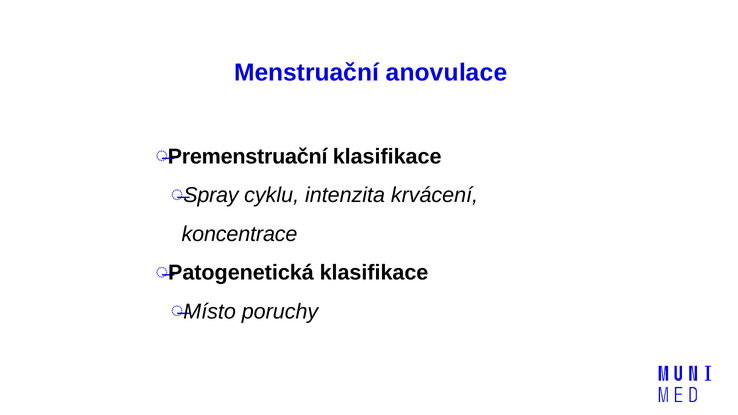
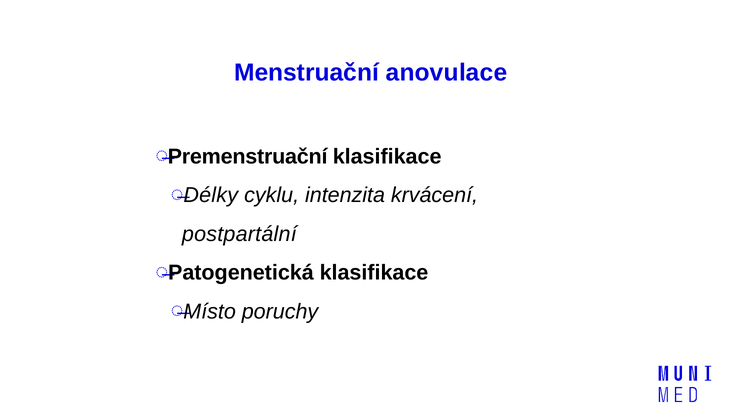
Spray: Spray -> Délky (211, 195)
koncentrace: koncentrace -> postpartální (239, 234)
